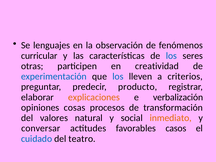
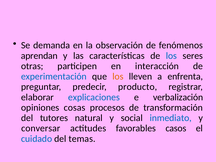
lenguajes: lenguajes -> demanda (52, 45)
curricular: curricular -> aprendan (39, 56)
creatividad: creatividad -> interacción (157, 66)
los colour: blue -> orange (118, 76)
criterios: criterios -> enfrenta (185, 76)
explicaciones colour: orange -> blue (94, 97)
valores: valores -> tutores (54, 118)
inmediato colour: orange -> blue (171, 118)
teatro: teatro -> temas (82, 139)
